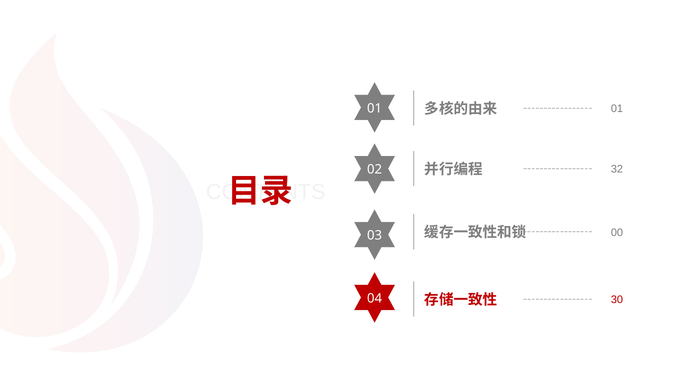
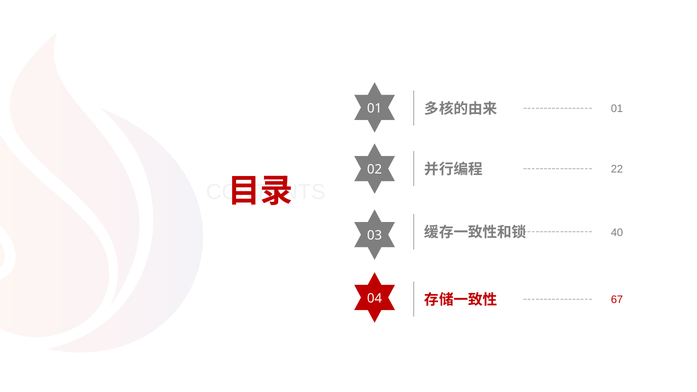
32: 32 -> 22 (617, 169)
00: 00 -> 40 (617, 232)
30: 30 -> 67 (617, 300)
